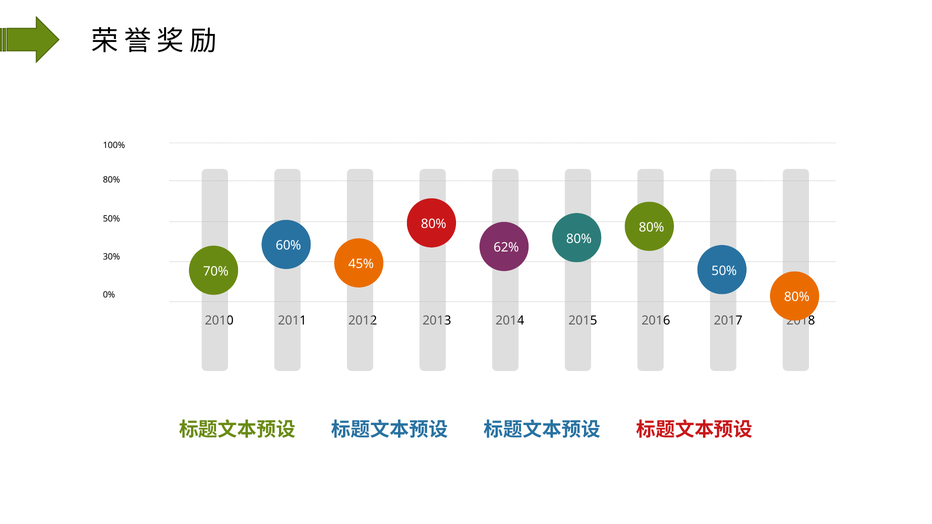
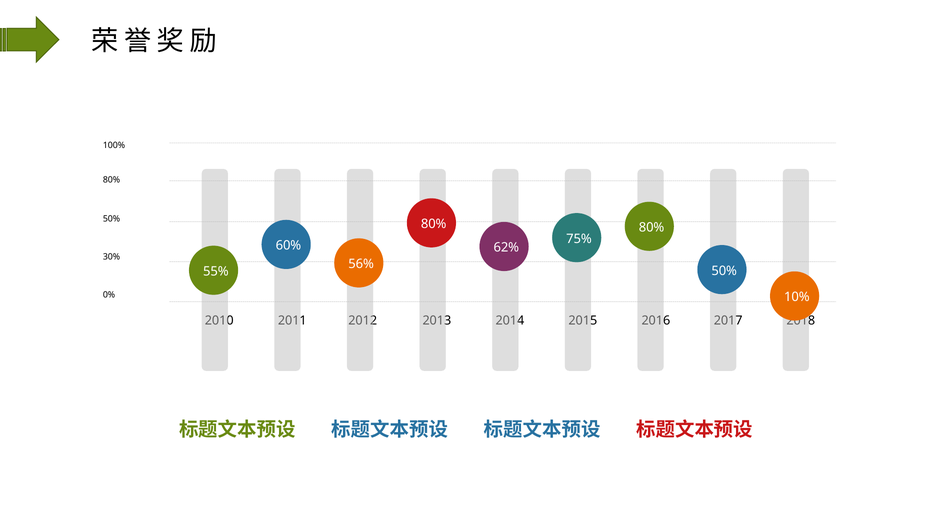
80%: 80% -> 75% (579, 239)
45%: 45% -> 56% (361, 264)
70%: 70% -> 55% (216, 272)
80%: 80% -> 10% (797, 297)
